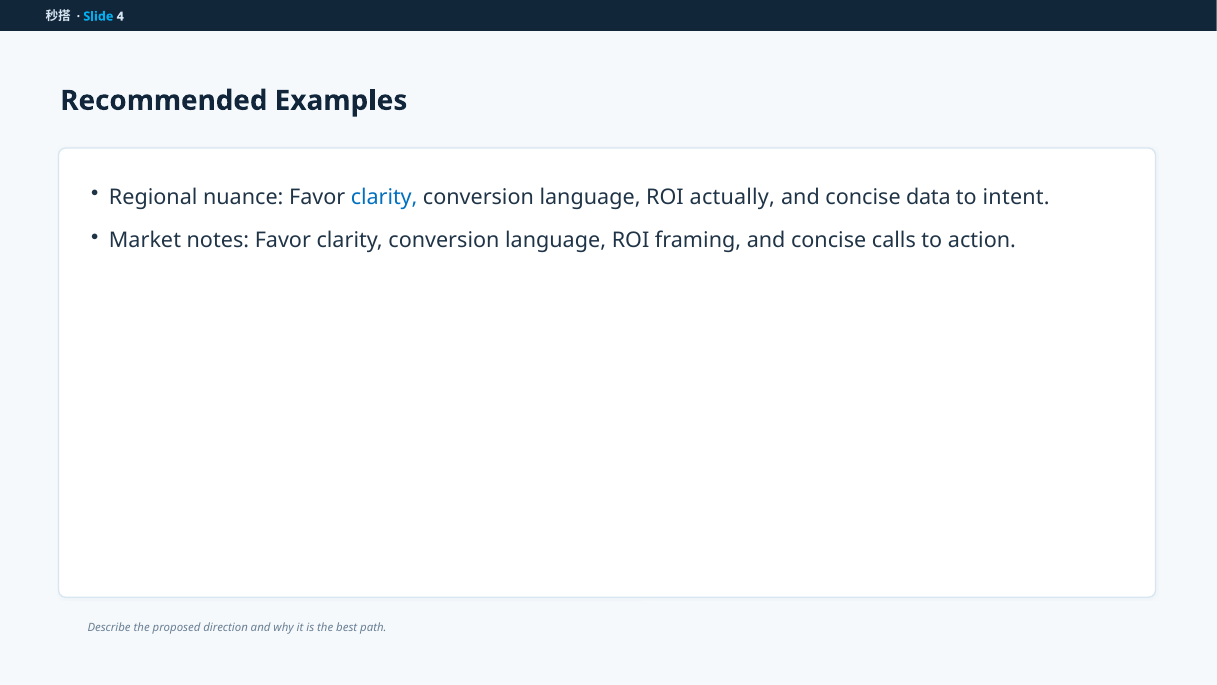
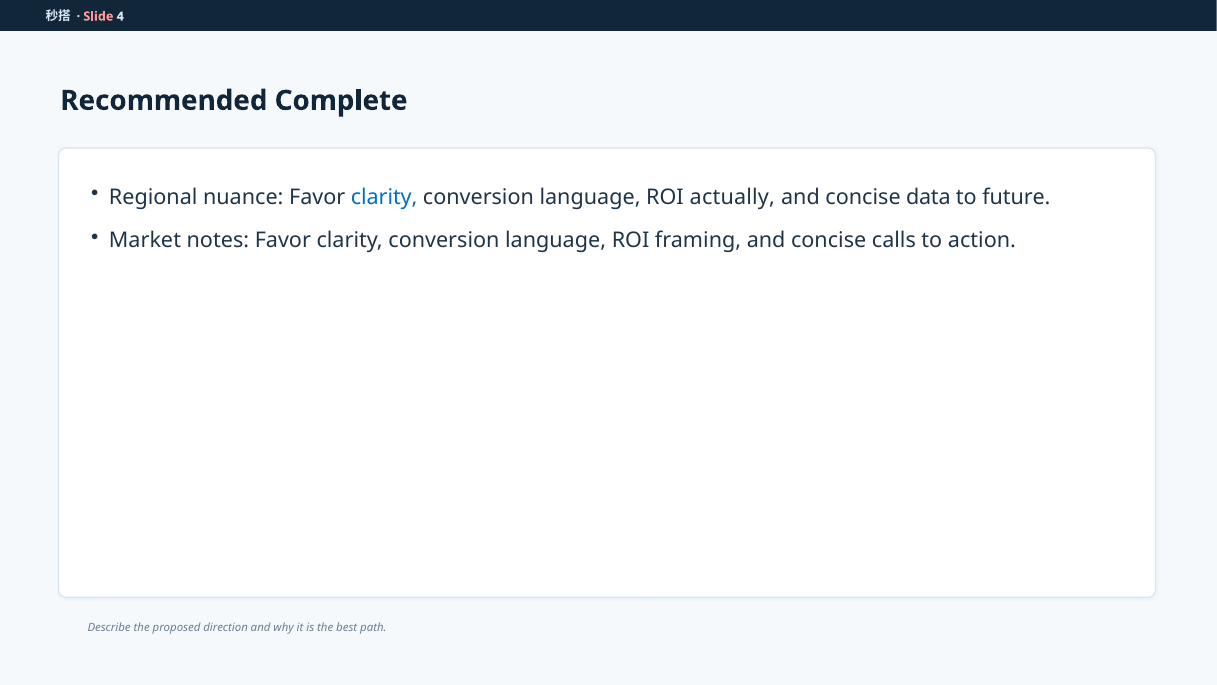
Slide colour: light blue -> pink (98, 16)
Examples: Examples -> Complete (341, 101)
intent: intent -> future (1016, 197)
